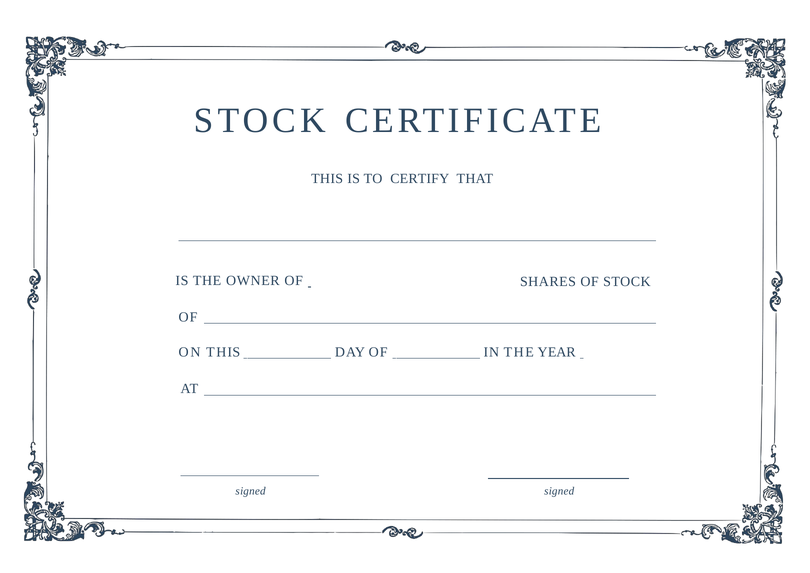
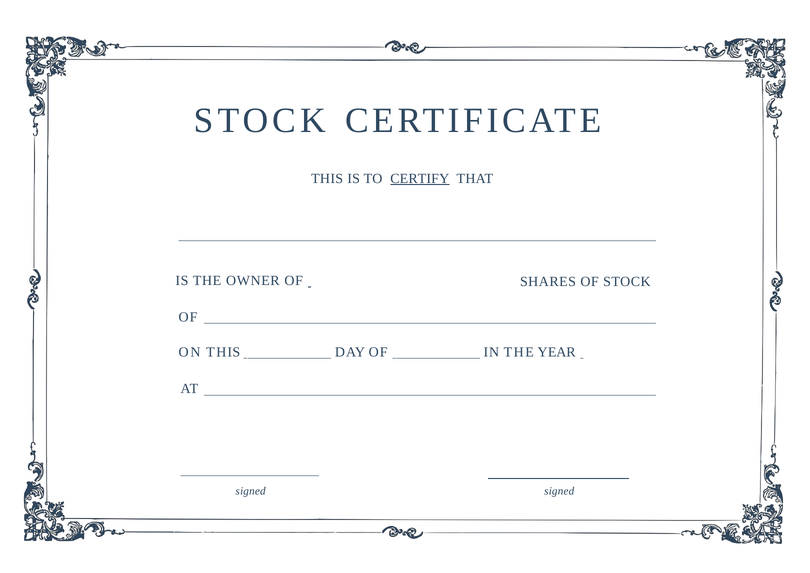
CERTIFY underline: none -> present (420, 179)
